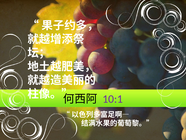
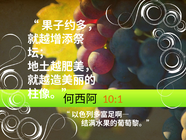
10:1 colour: purple -> orange (113, 99)
